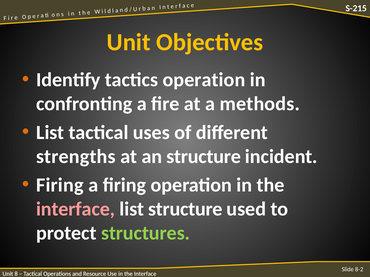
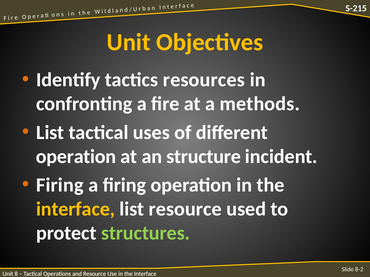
tactics operation: operation -> resources (204, 80)
strengths: strengths -> operation (76, 157)
interface colour: pink -> yellow (76, 209)
list structure: structure -> resource (185, 209)
